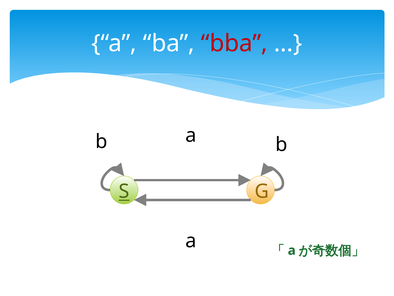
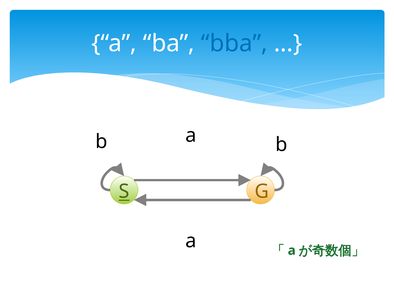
bba colour: red -> blue (234, 43)
